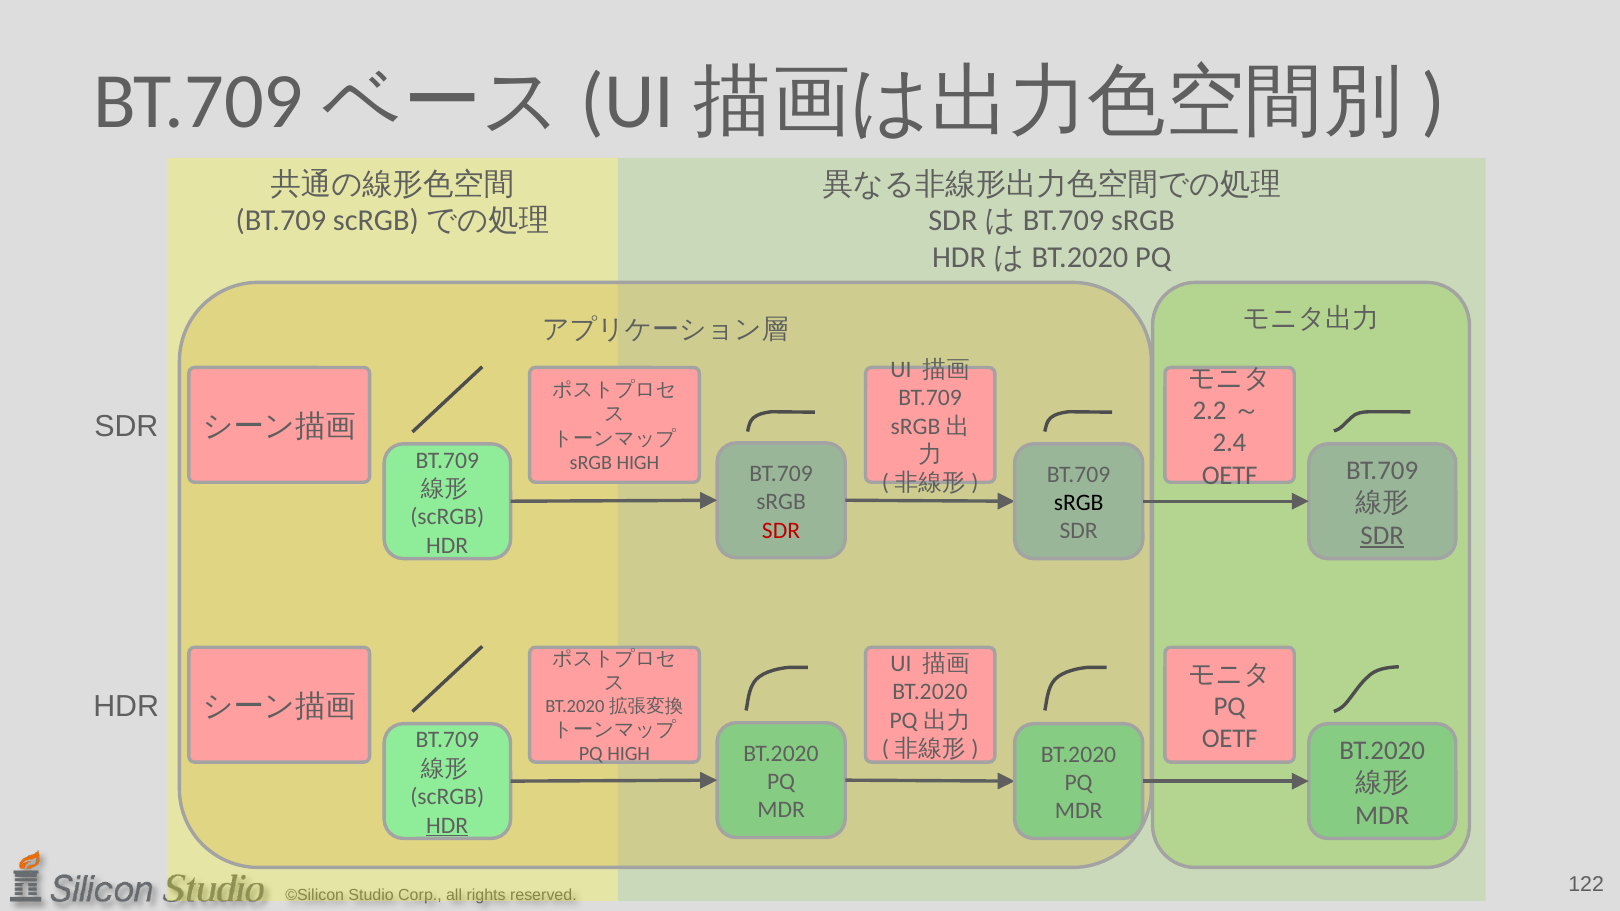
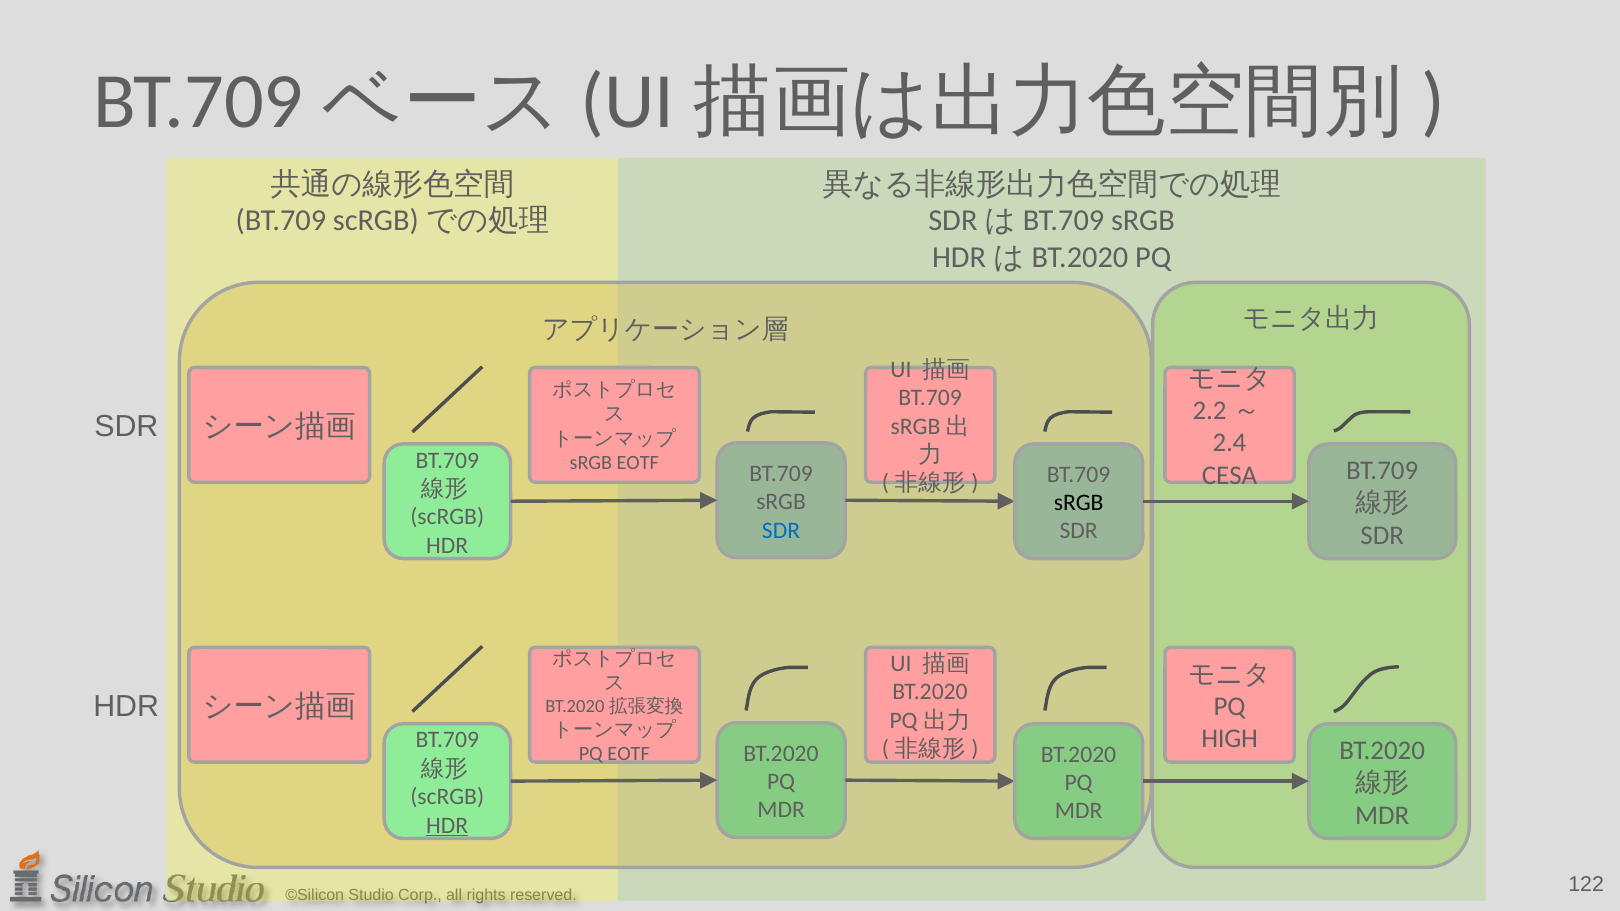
sRGB HIGH: HIGH -> EOTF (638, 463)
OETF: OETF -> CESA (1230, 475)
SDR colour: red -> blue (781, 530)
SDR underline: present -> none (1382, 536)
OETF: OETF -> HIGH (1230, 739)
PQ HIGH: HIGH -> EOTF (629, 754)
